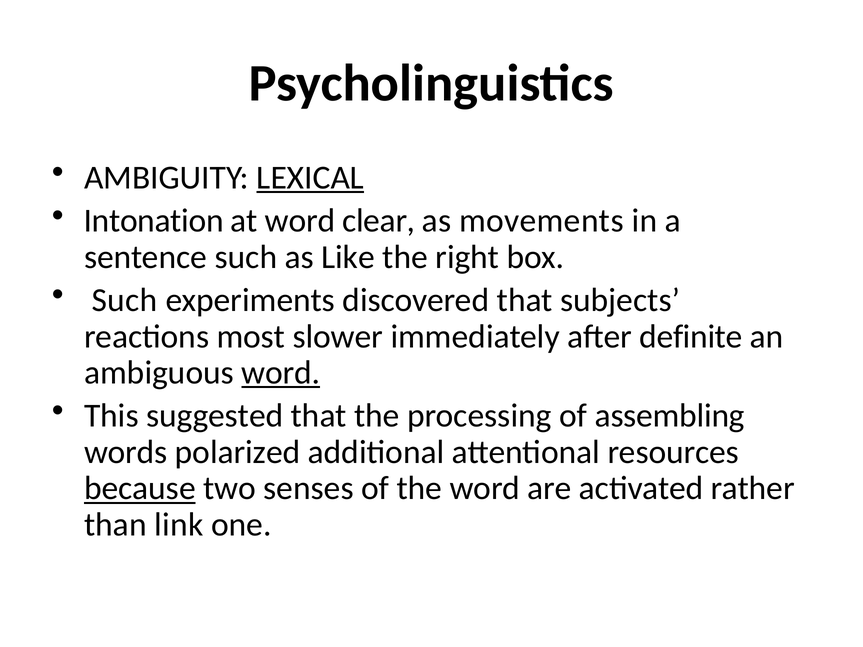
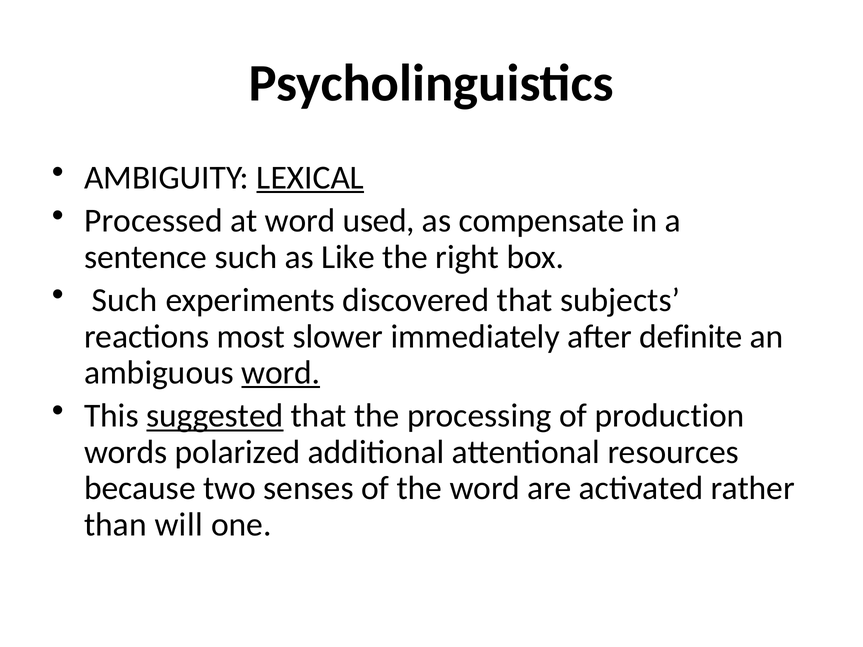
Intonation: Intonation -> Processed (154, 221)
clear: clear -> used (379, 221)
movements: movements -> compensate (542, 221)
suggested underline: none -> present (215, 416)
assembling: assembling -> production (670, 416)
because underline: present -> none (140, 489)
link: link -> will (179, 525)
